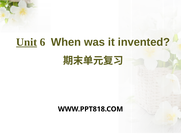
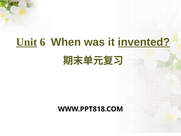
invented underline: none -> present (144, 42)
